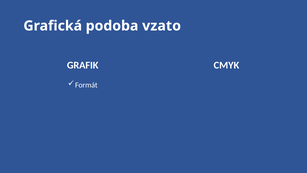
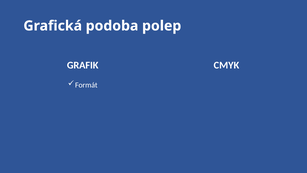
vzato: vzato -> polep (162, 26)
